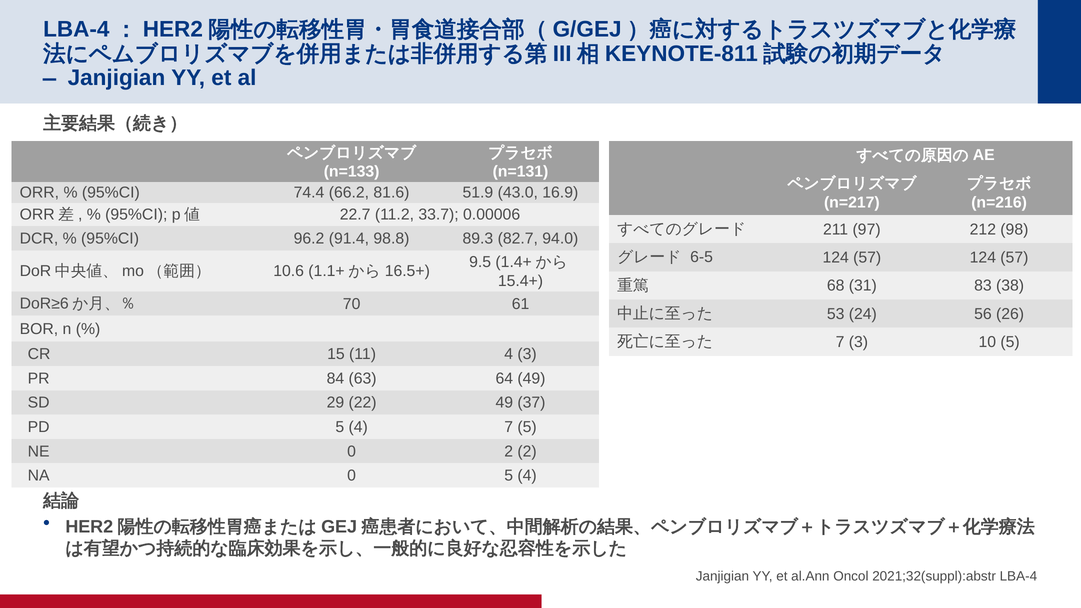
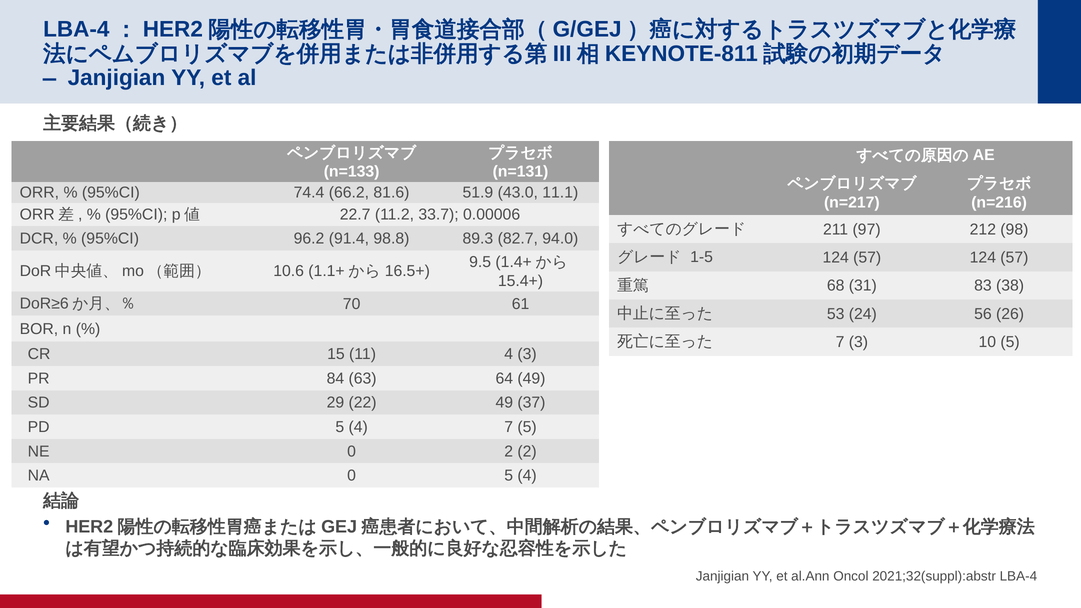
16.9: 16.9 -> 11.1 (560, 193)
6-5: 6-5 -> 1-5 (702, 257)
